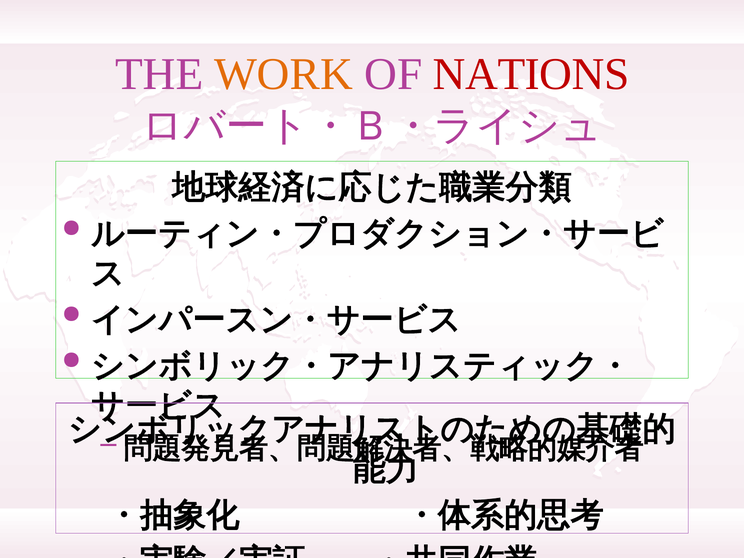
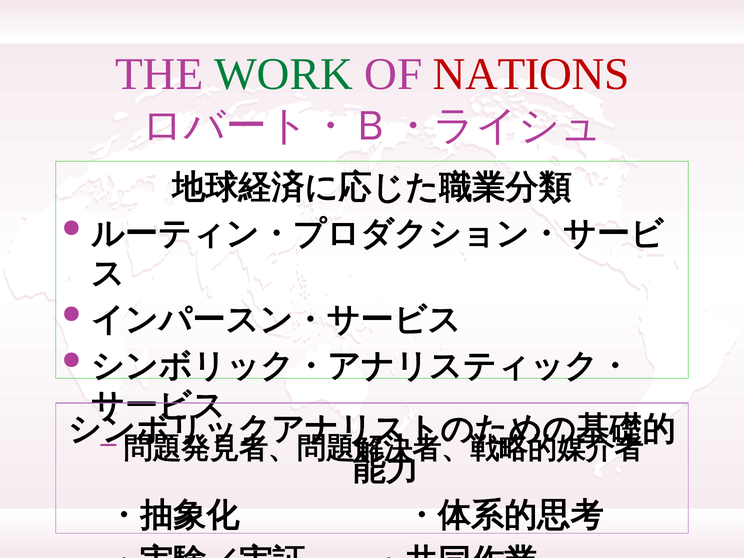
WORK colour: orange -> green (283, 74)
